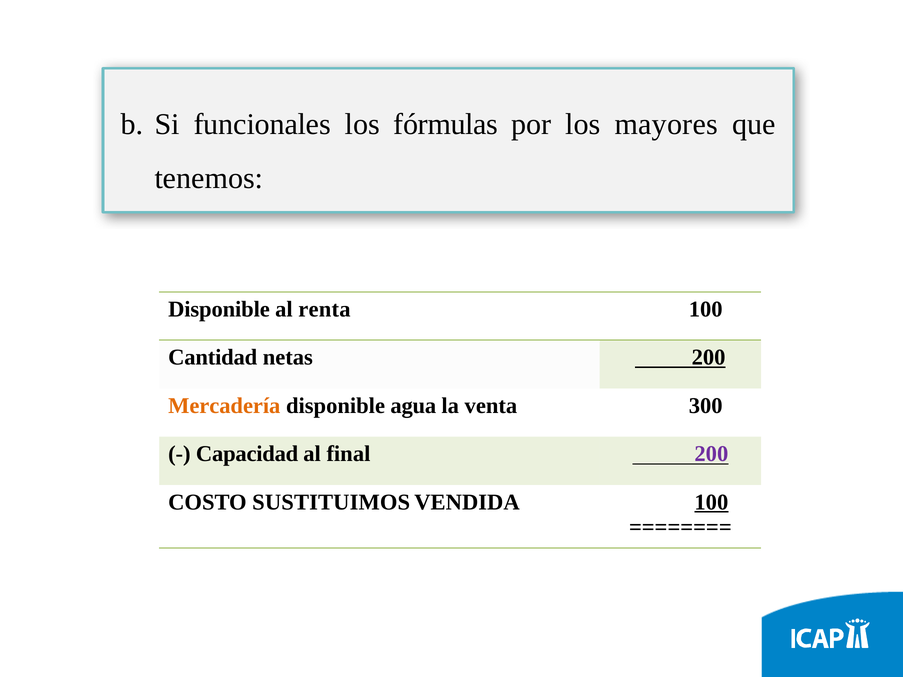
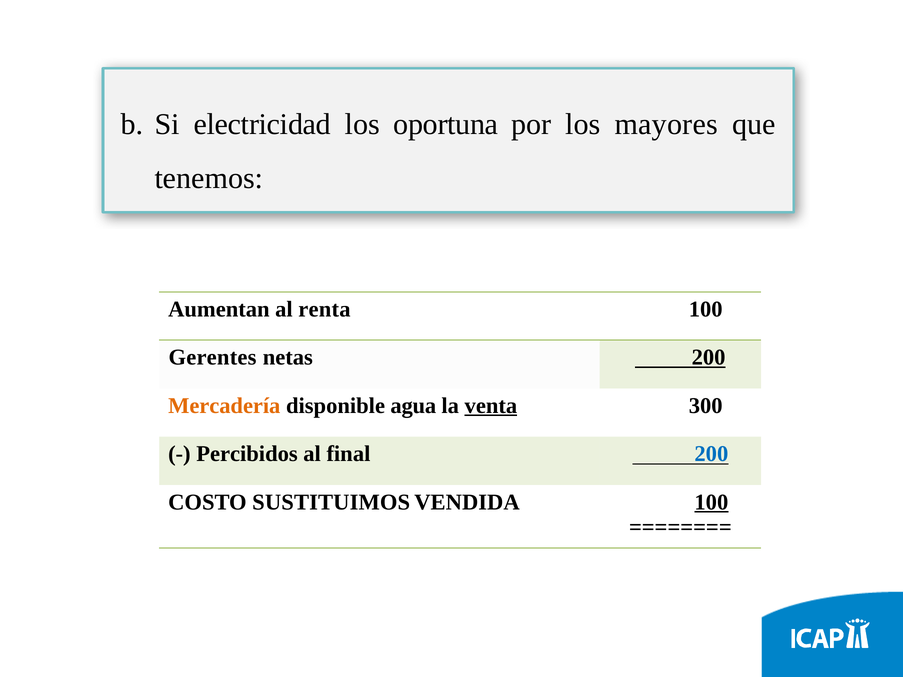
funcionales: funcionales -> electricidad (262, 124)
fórmulas: fórmulas -> oportuna (446, 124)
Disponible: Disponible -> Aumentan (219, 309)
Cantidad: Cantidad -> Gerentes (213, 358)
venta underline: none -> present (491, 406)
Capacidad: Capacidad -> Percibidos (247, 454)
200 colour: purple -> blue (711, 454)
